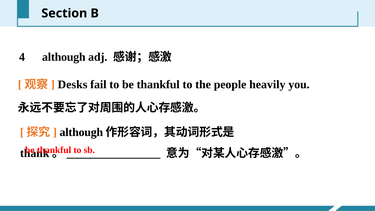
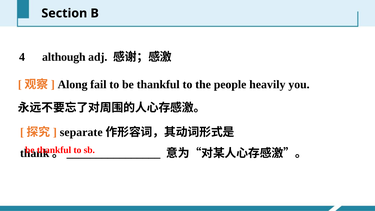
Desks: Desks -> Along (73, 84)
although: although -> separate (81, 132)
